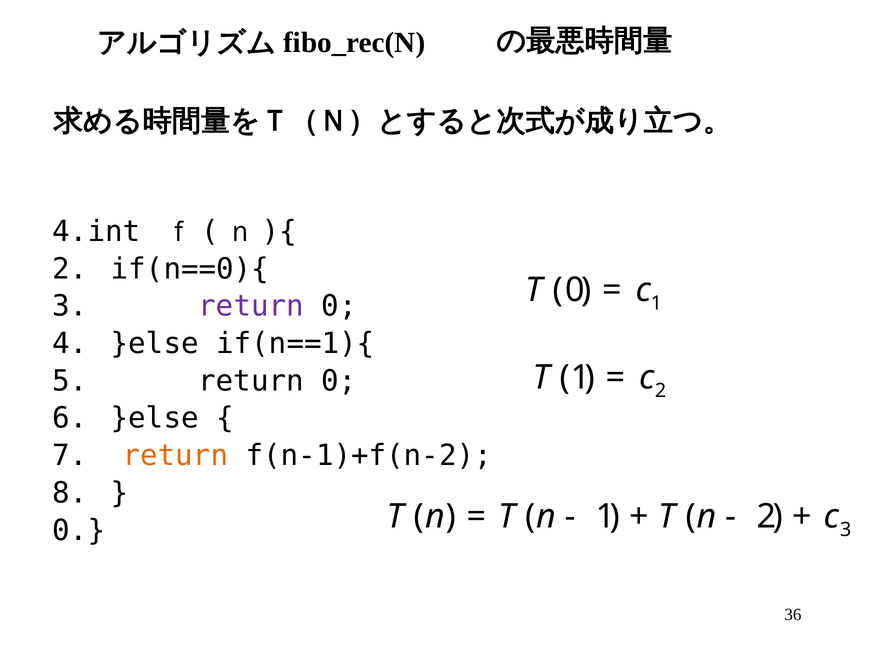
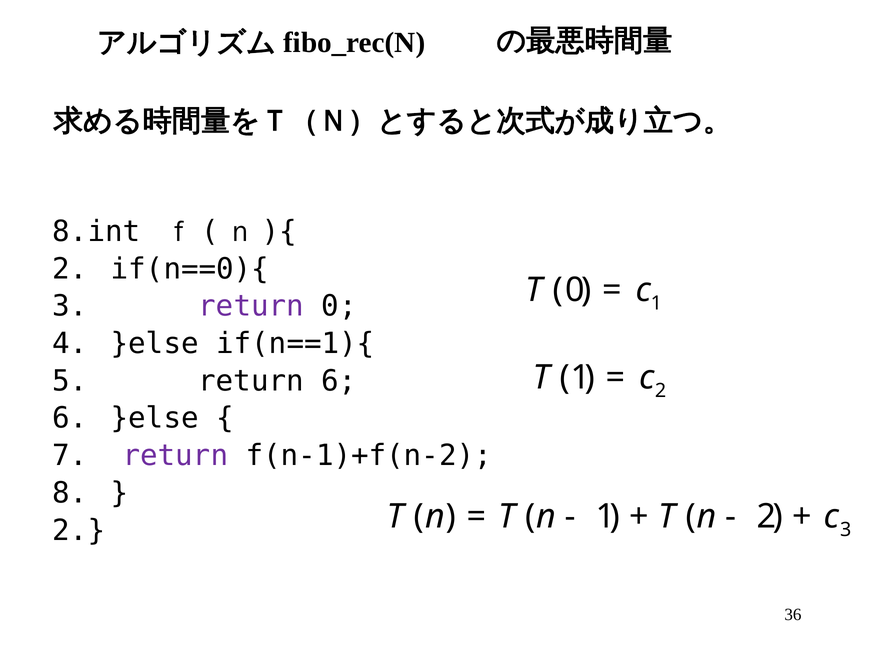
4.int: 4.int -> 8.int (96, 232)
5 return 0: 0 -> 6 (339, 381)
return colour: orange -> purple (175, 456)
0: 0 -> 2 (79, 530)
